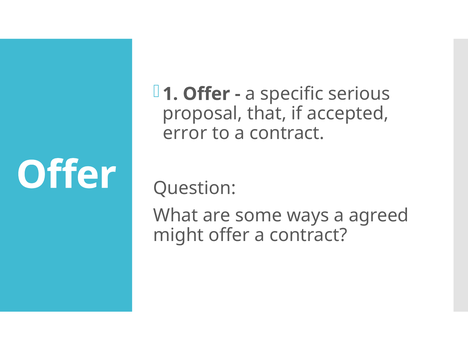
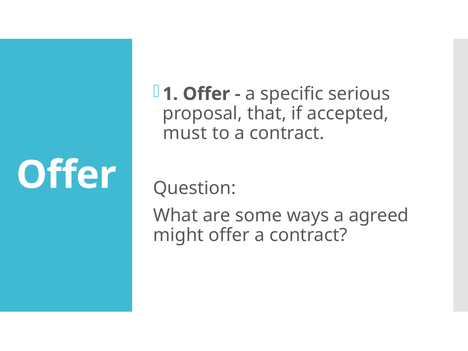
error: error -> must (185, 133)
